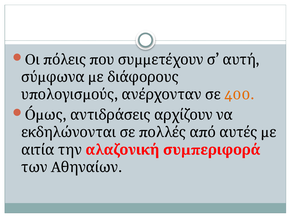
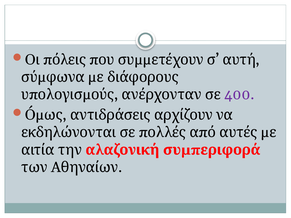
400 colour: orange -> purple (239, 95)
